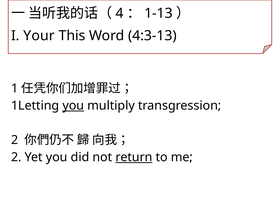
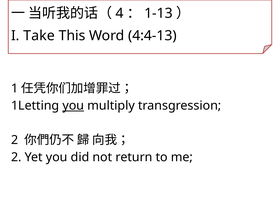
Your: Your -> Take (39, 36)
4:3-13: 4:3-13 -> 4:4-13 (152, 36)
return underline: present -> none (134, 157)
